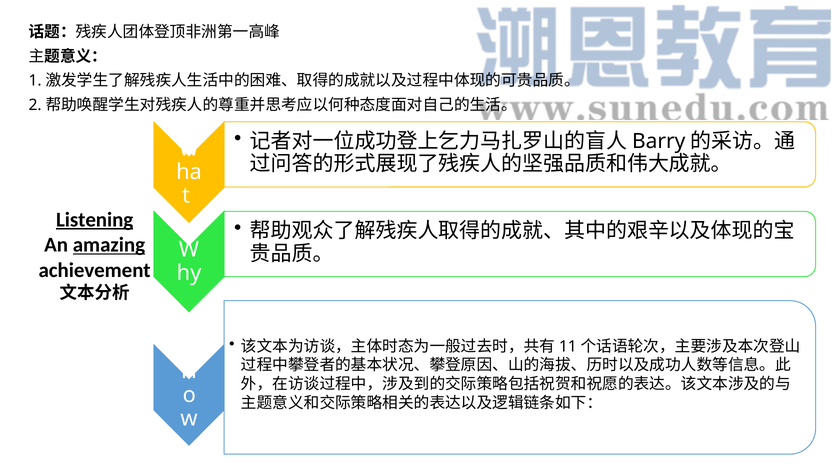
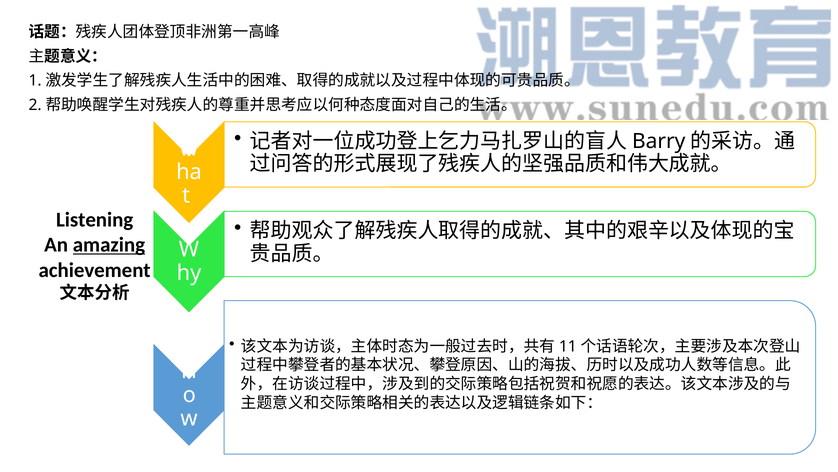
Listening underline: present -> none (95, 219)
